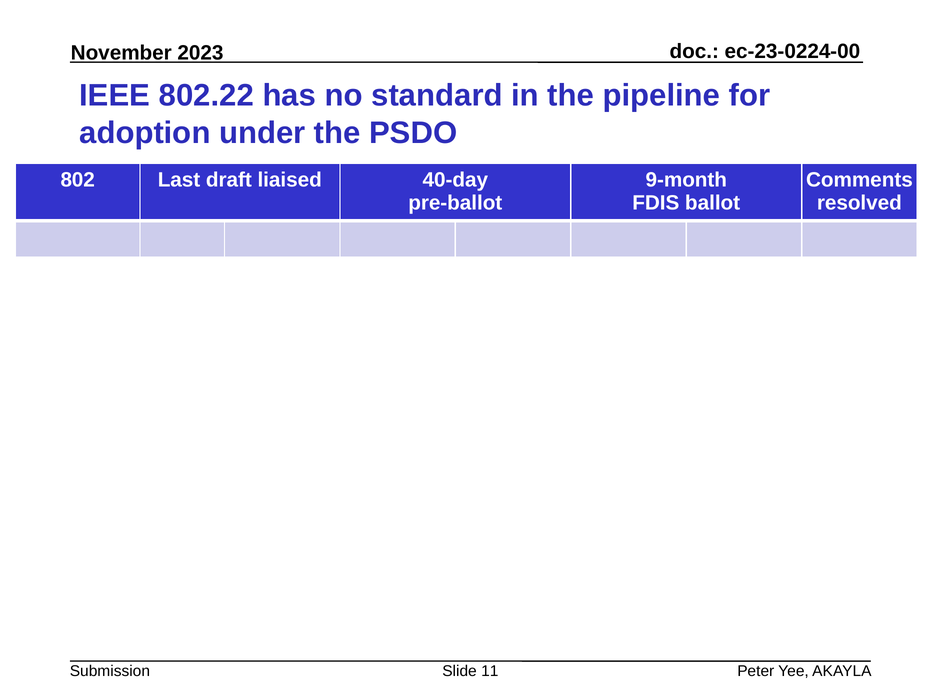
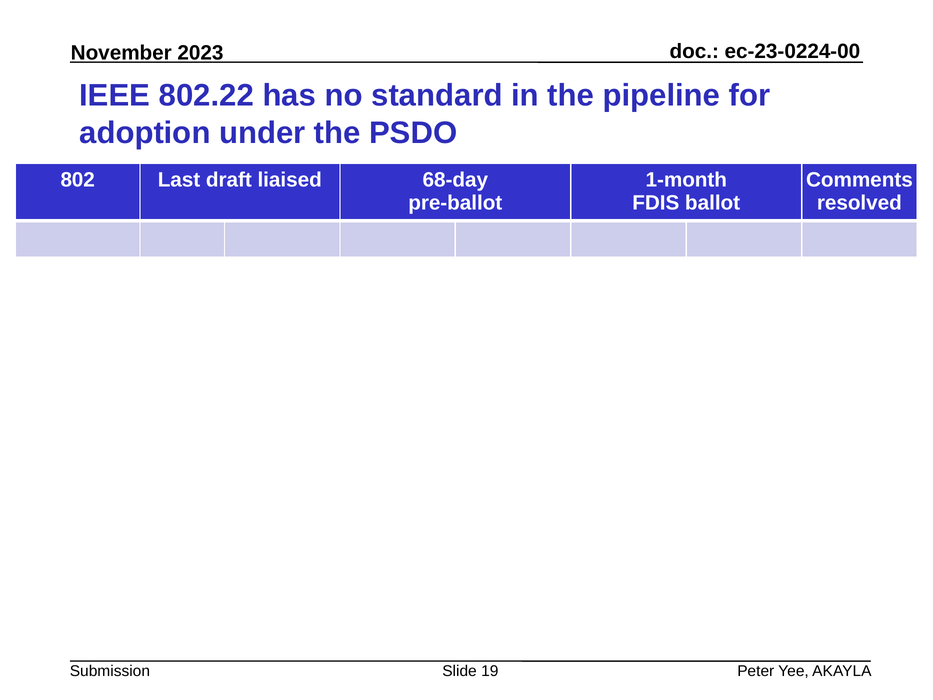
40-day: 40-day -> 68-day (455, 180)
9-month: 9-month -> 1-month (686, 180)
11: 11 -> 19 (490, 671)
